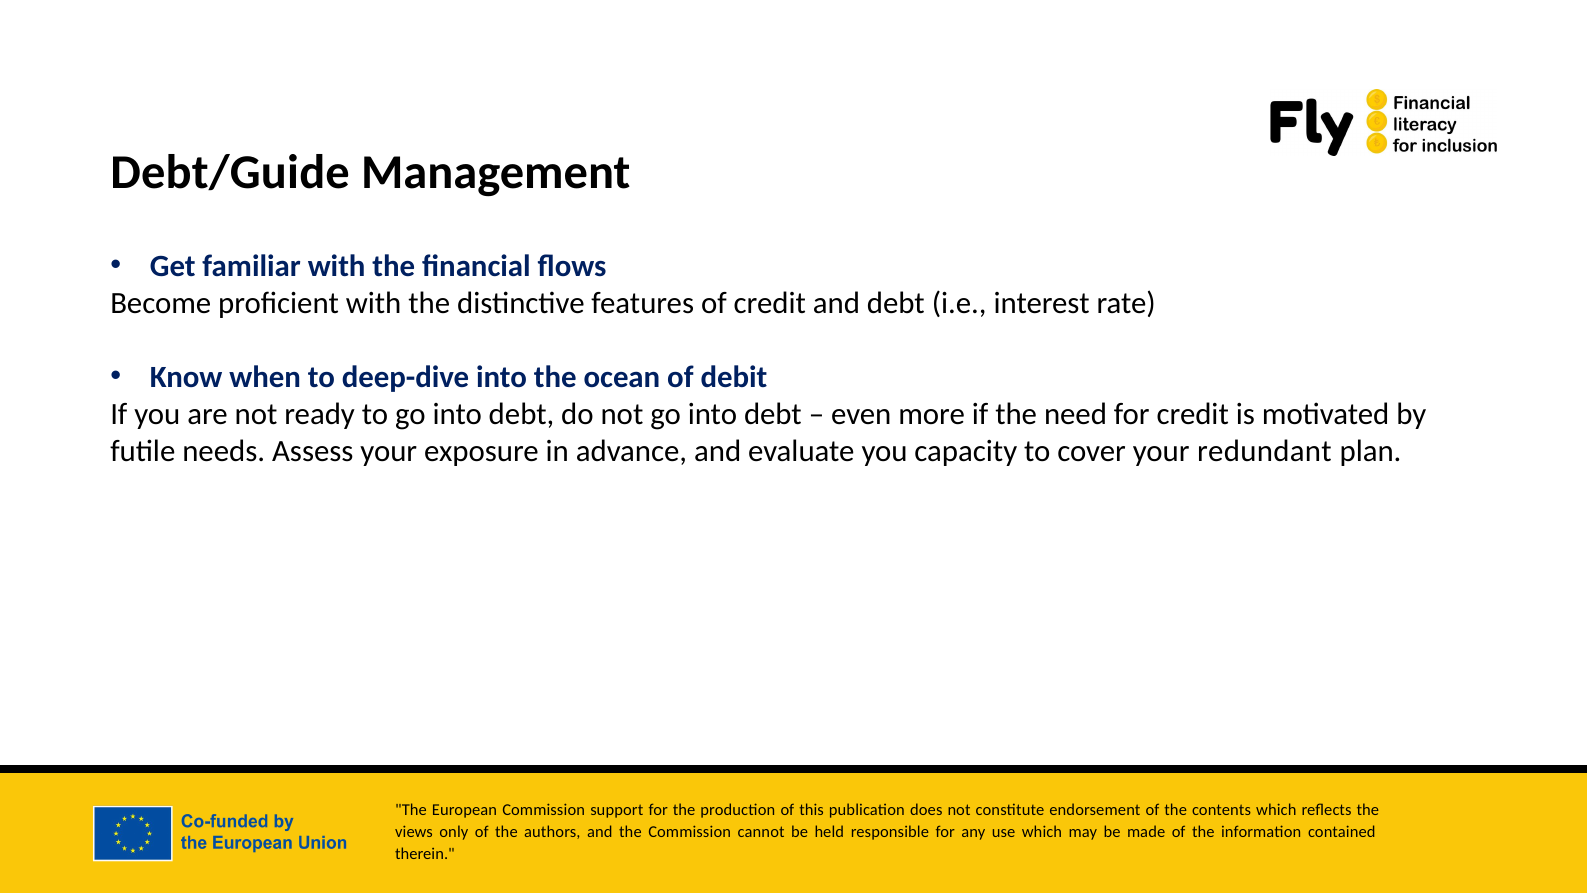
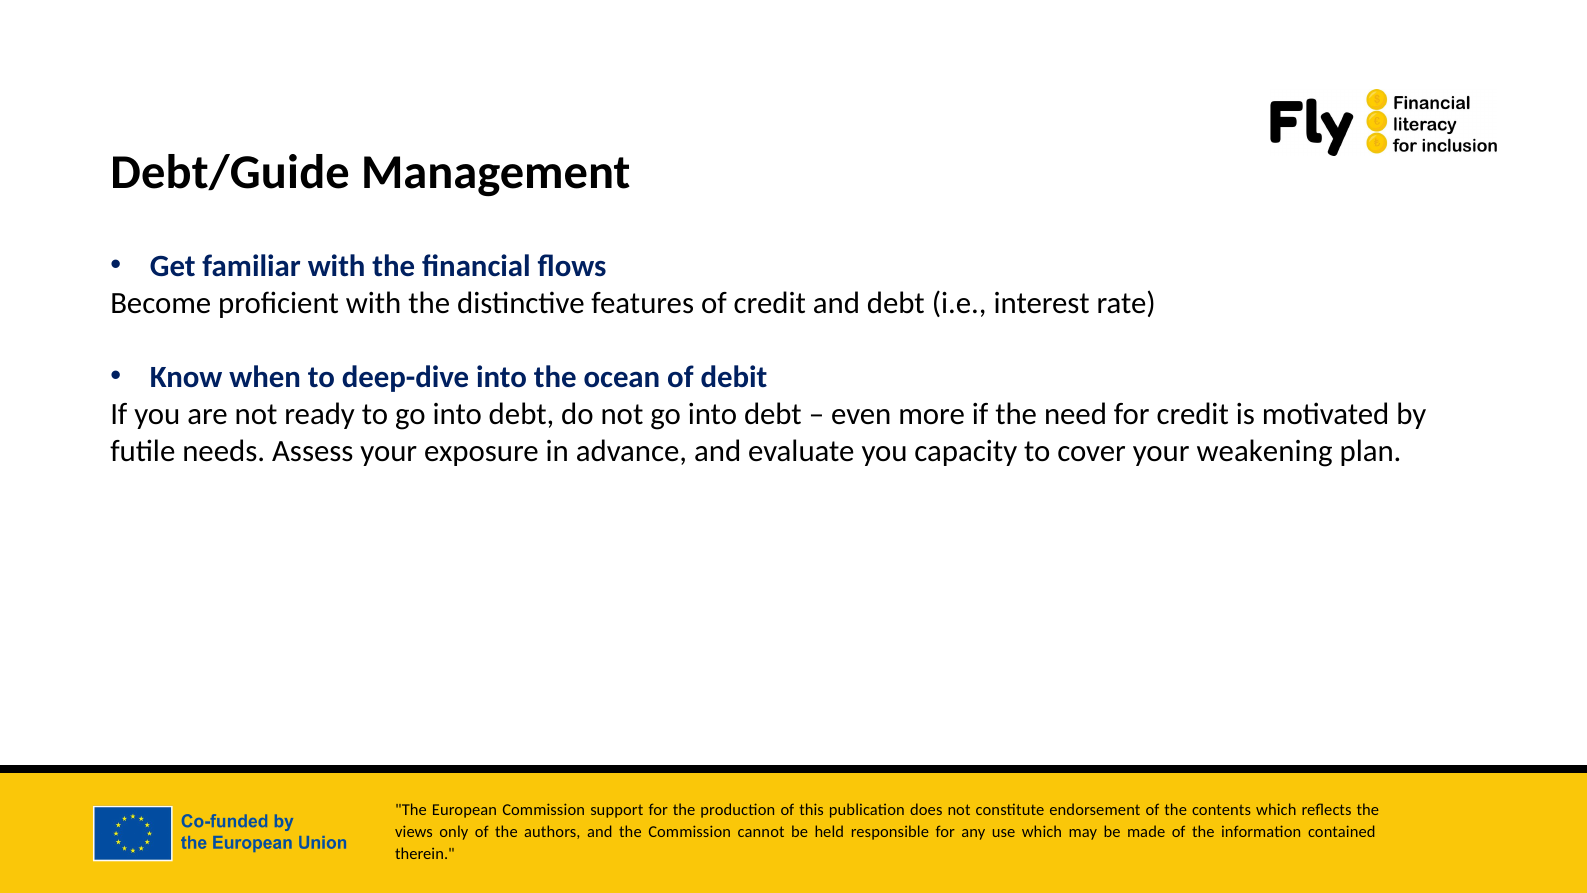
redundant: redundant -> weakening (1265, 451)
